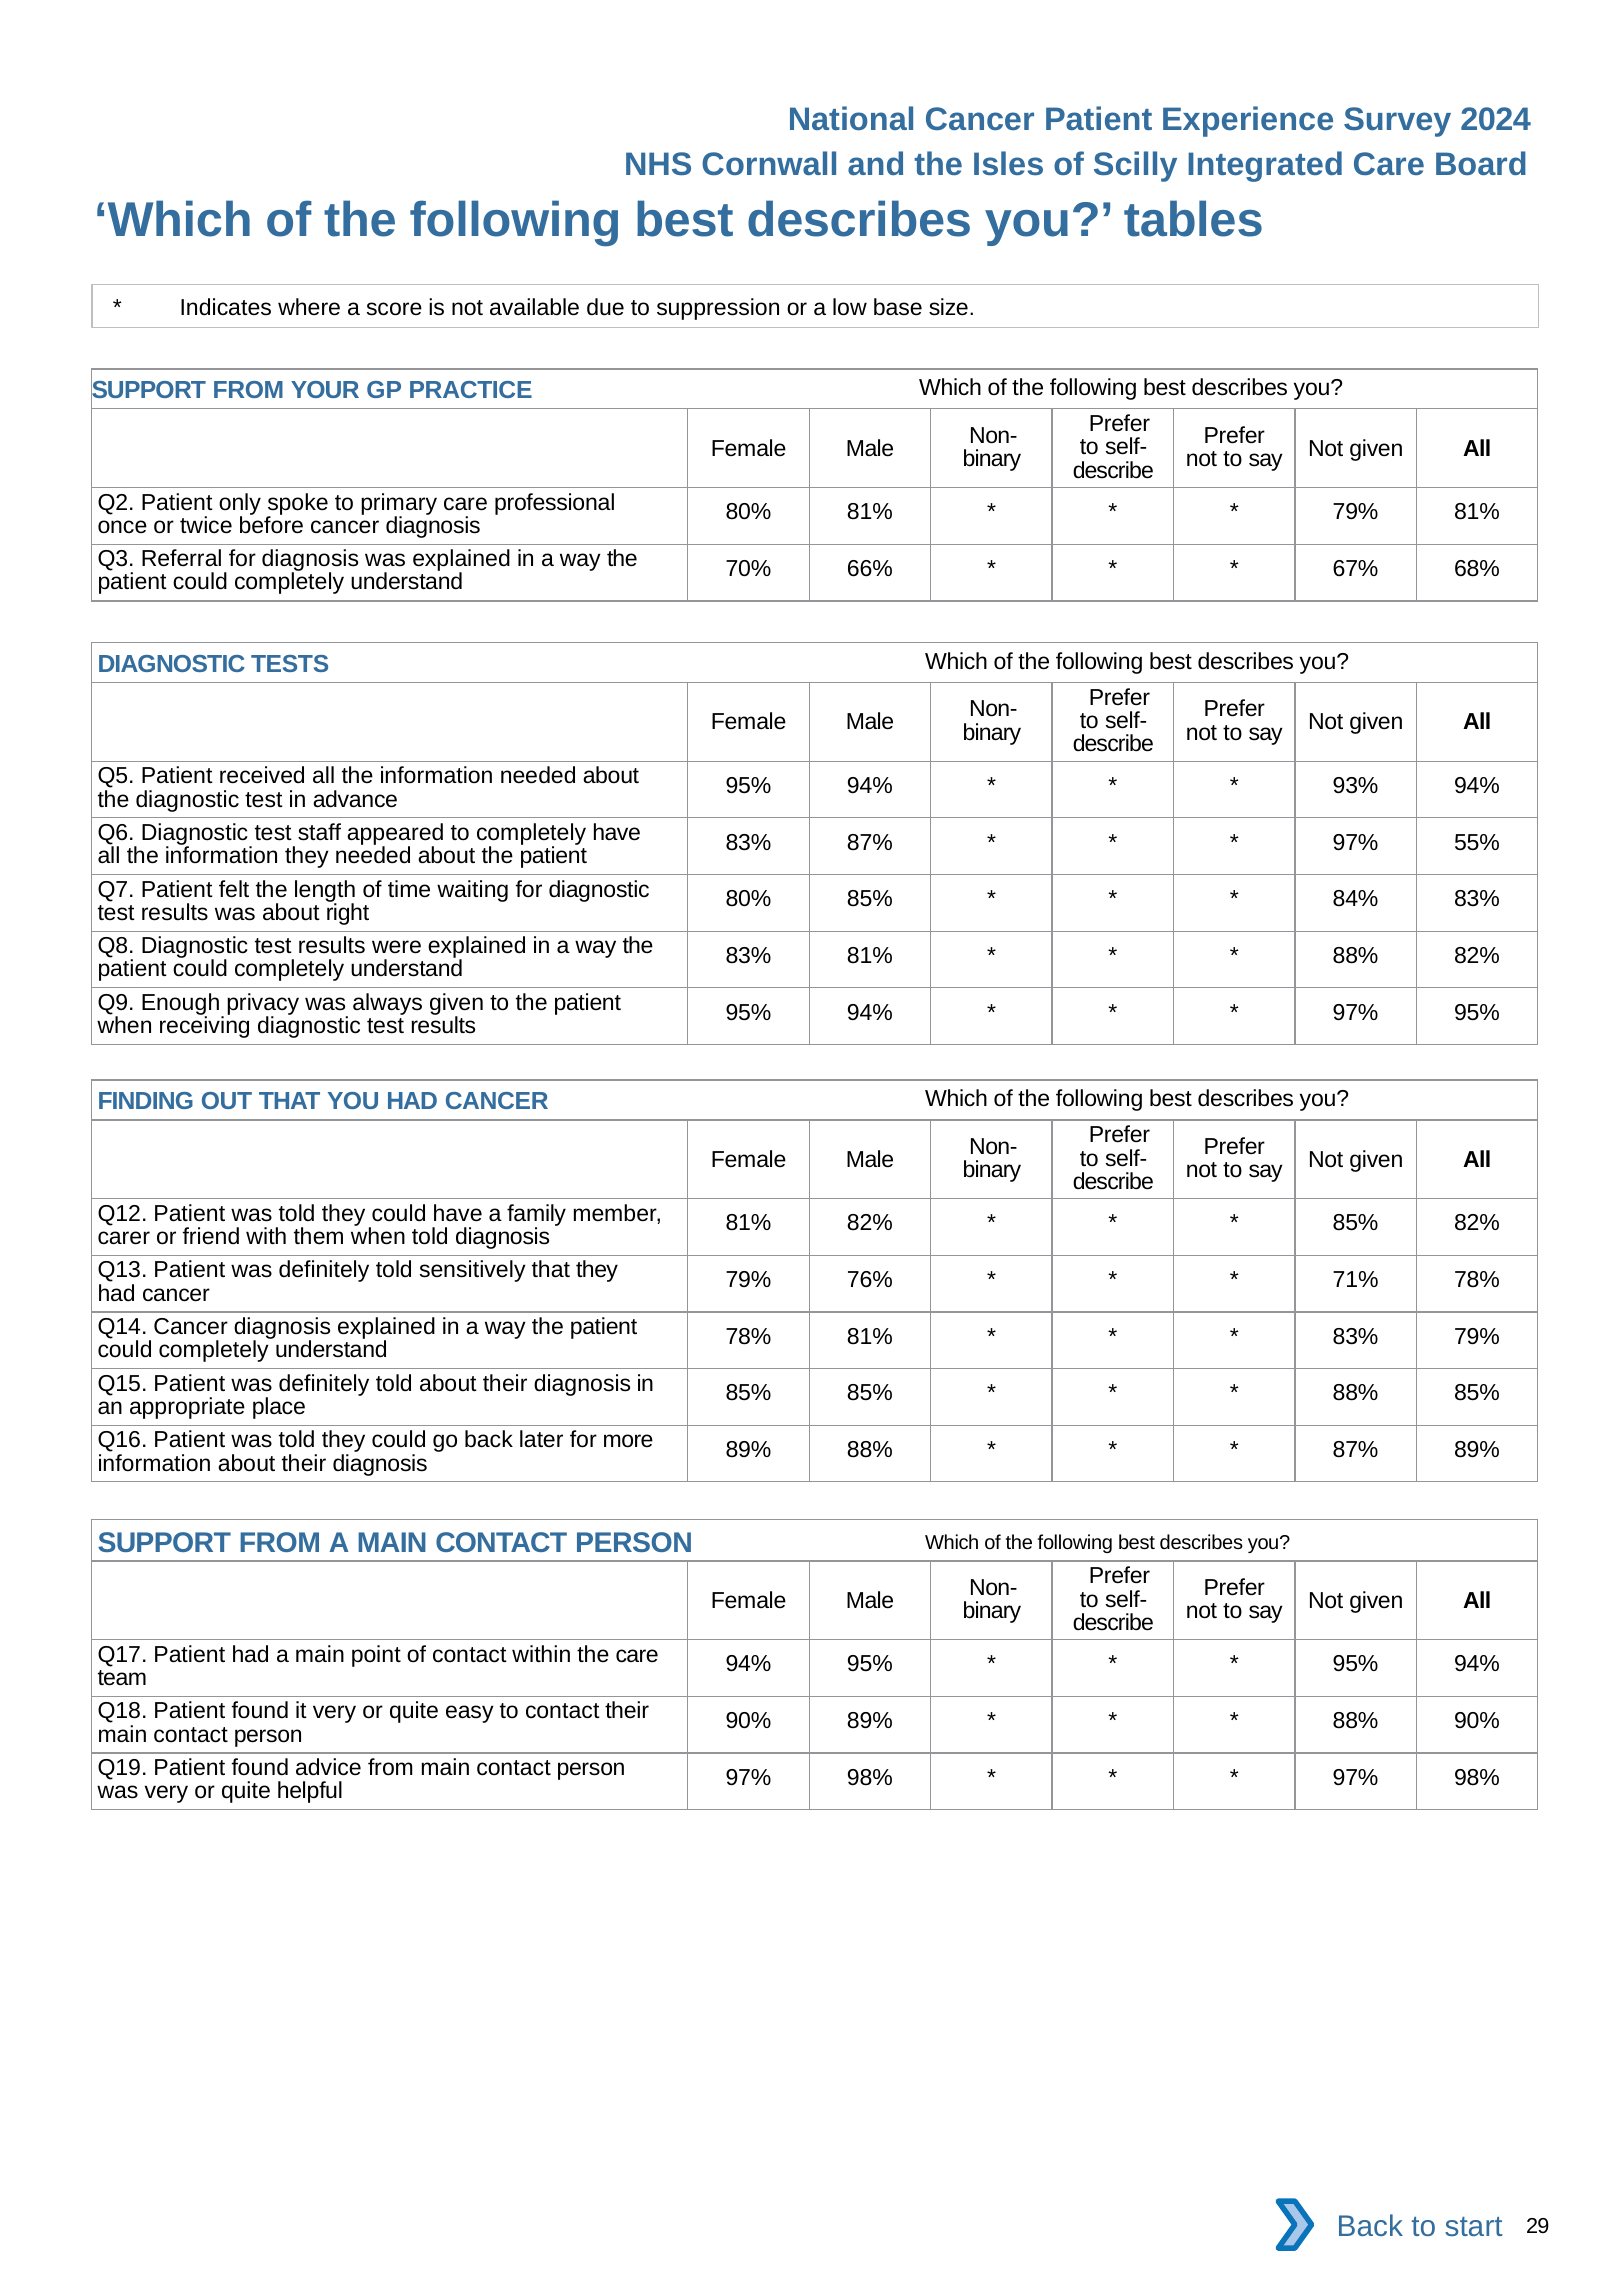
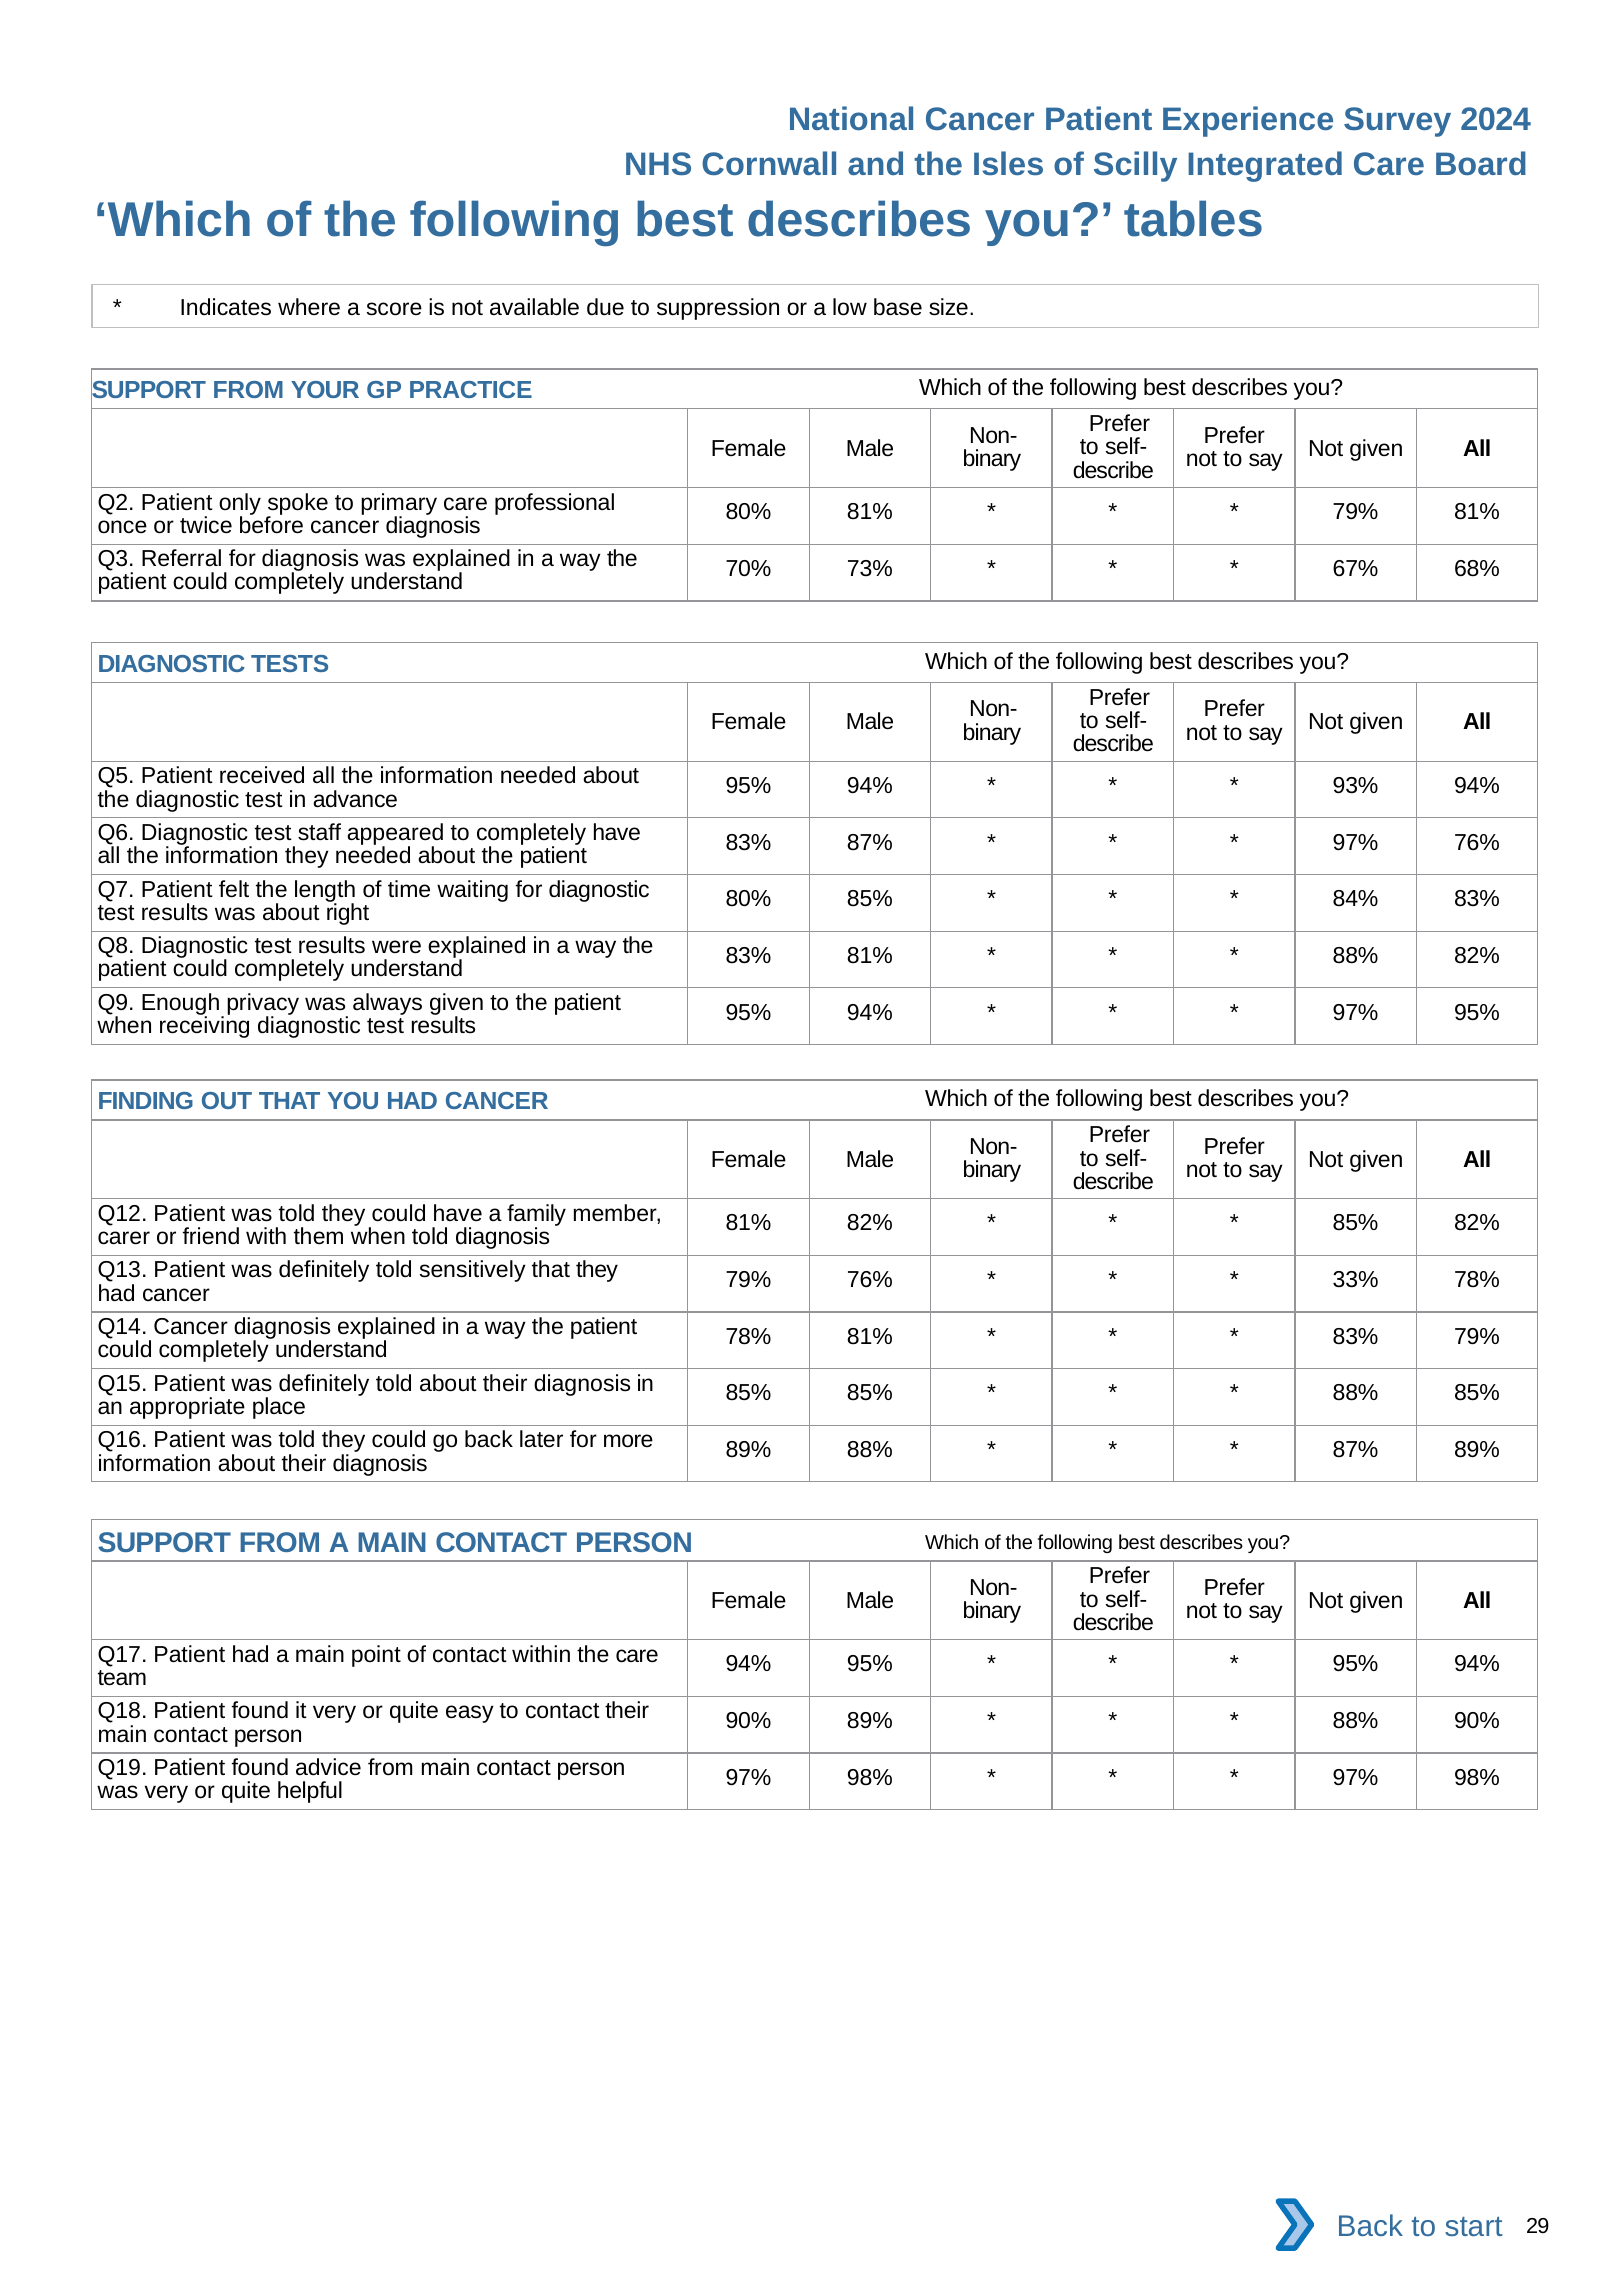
66%: 66% -> 73% (870, 569)
97% 55%: 55% -> 76% (1477, 842)
71%: 71% -> 33% (1356, 1280)
